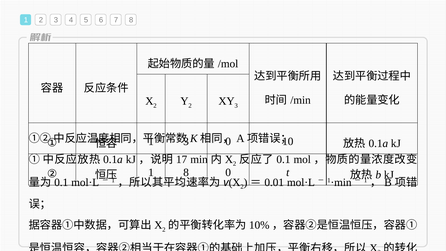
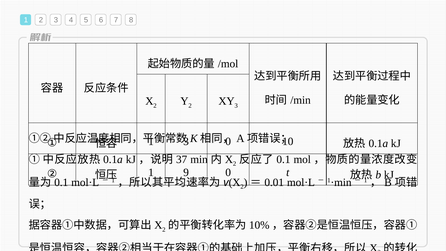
17: 17 -> 37 (182, 159)
1 8: 8 -> 9 (186, 173)
